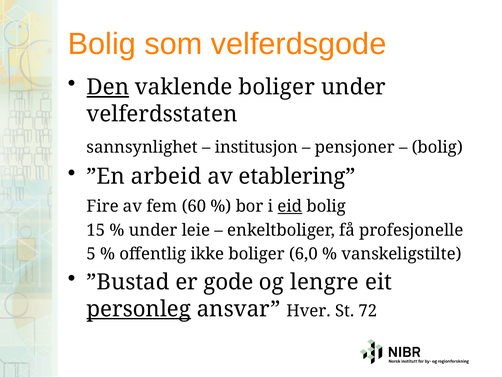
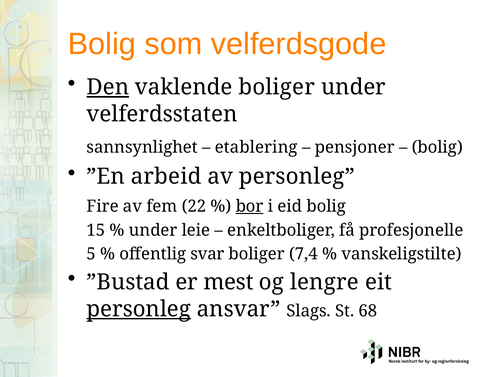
institusjon: institusjon -> etablering (256, 147)
av etablering: etablering -> personleg (297, 176)
60: 60 -> 22 (194, 206)
bor underline: none -> present (250, 206)
eid underline: present -> none (290, 206)
ikke: ikke -> svar (207, 254)
6,0: 6,0 -> 7,4 (303, 254)
gode: gode -> mest (229, 282)
Hver: Hver -> Slags (309, 310)
72: 72 -> 68 (368, 310)
